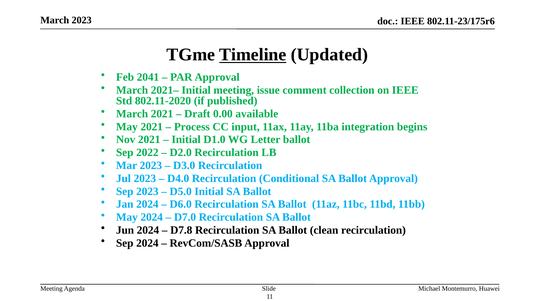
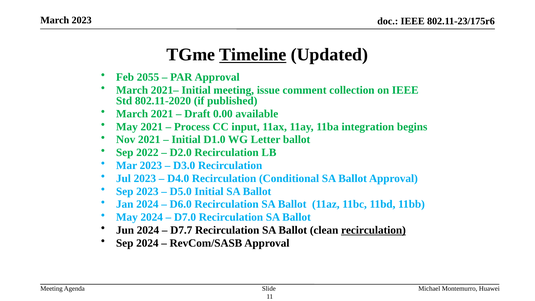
2041: 2041 -> 2055 (148, 77)
D7.8: D7.8 -> D7.7 (181, 230)
recirculation underline: none -> present (373, 230)
